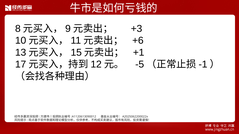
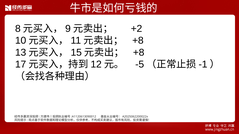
+3: +3 -> +2 (137, 29)
+6: +6 -> +8 (138, 41)
+1: +1 -> +8 (139, 53)
